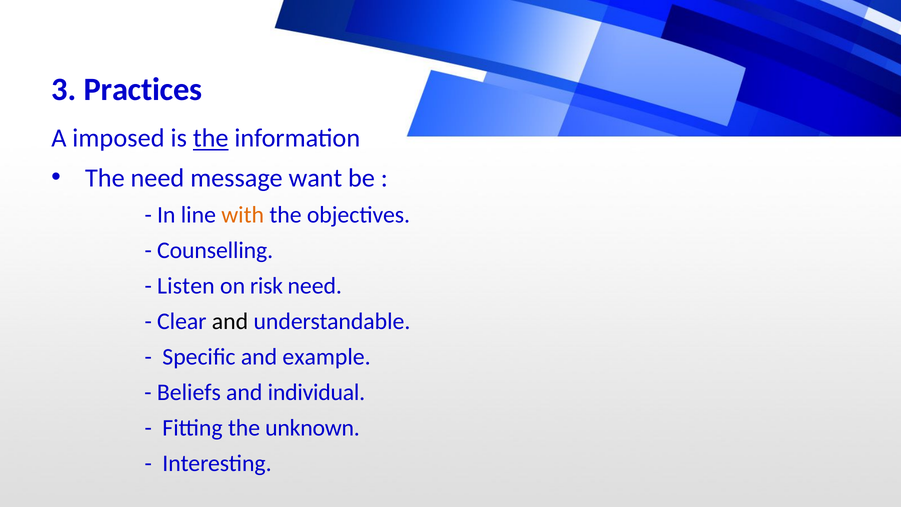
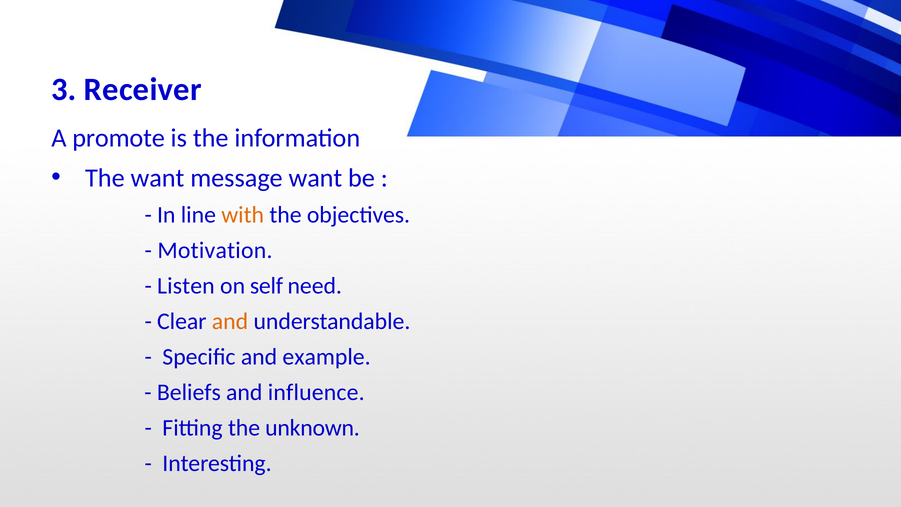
Practices: Practices -> Receiver (143, 90)
imposed: imposed -> promote (119, 138)
the underline: present -> none (211, 138)
The need: need -> want (157, 178)
Counselling: Counselling -> Motivation (215, 250)
risk: risk -> self (266, 286)
and colour: black -> orange (230, 321)
individual: individual -> influence (316, 392)
